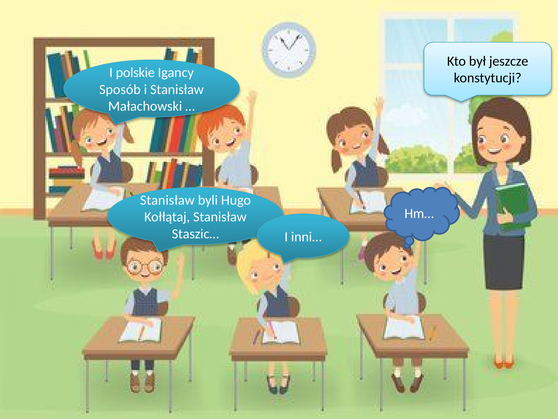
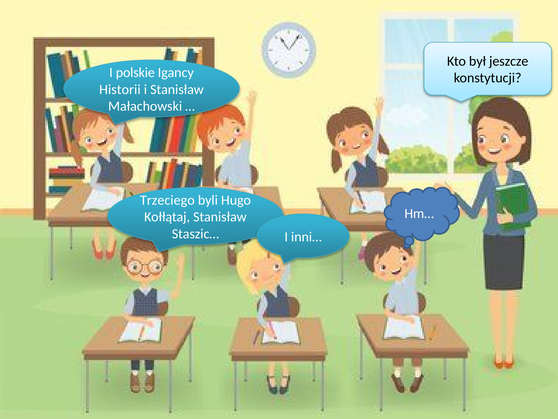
Sposób: Sposób -> Historii (120, 89)
Stanisław: Stanisław -> Trzeciego (167, 200)
